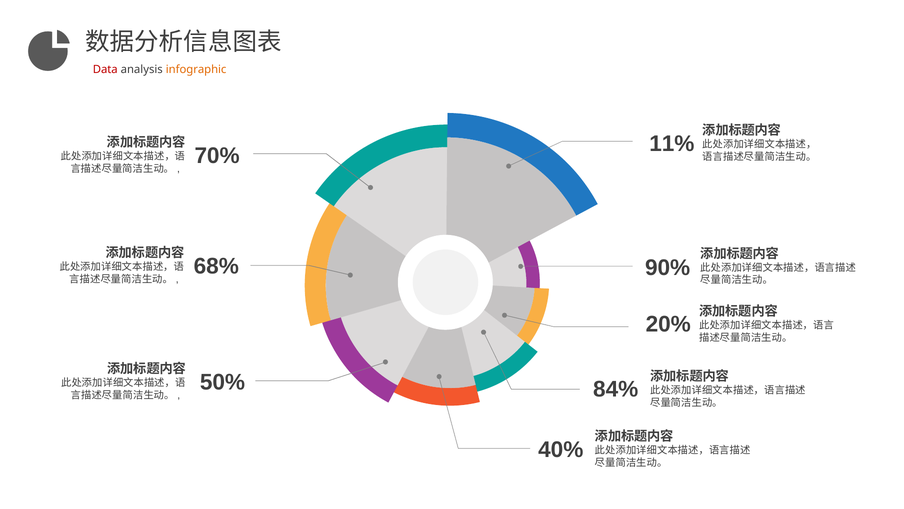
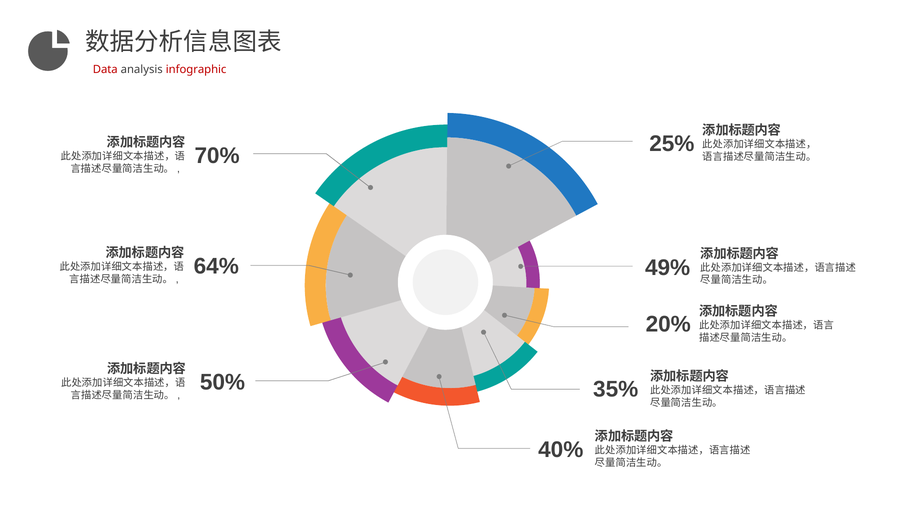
infographic colour: orange -> red (196, 70)
11%: 11% -> 25% (672, 143)
68%: 68% -> 64% (216, 266)
90%: 90% -> 49% (668, 268)
84%: 84% -> 35% (616, 389)
